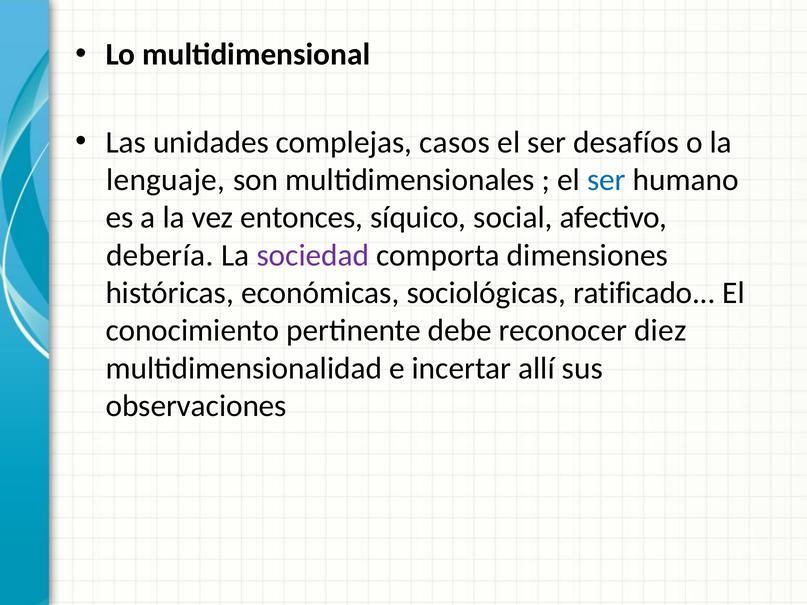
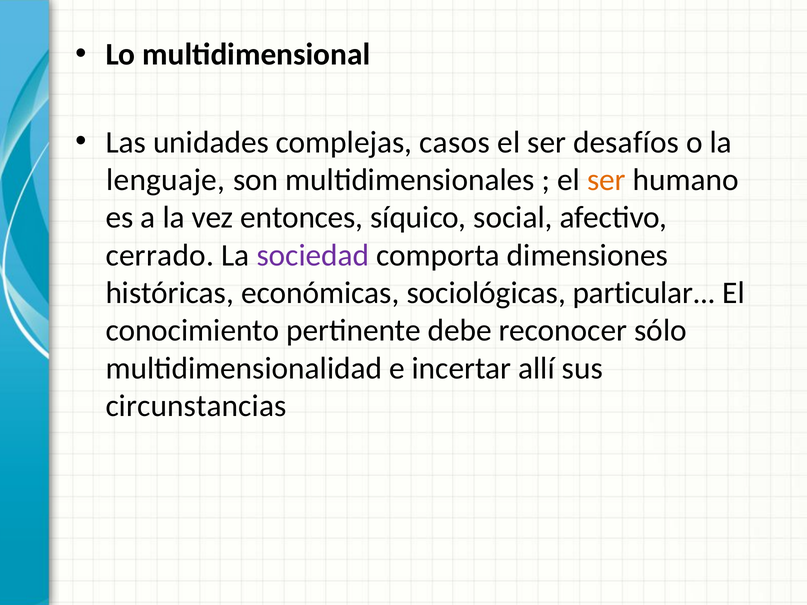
ser colour: blue -> orange (606, 180)
debería: debería -> cerrado (160, 255)
ratificado: ratificado -> particular (644, 293)
diez: diez -> sólo (661, 331)
observaciones: observaciones -> circunstancias (196, 406)
